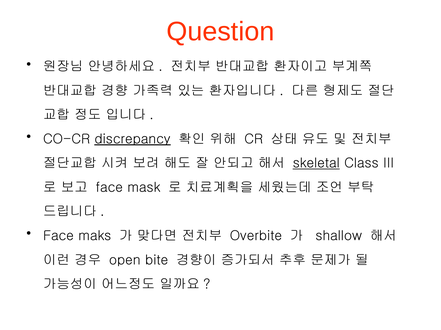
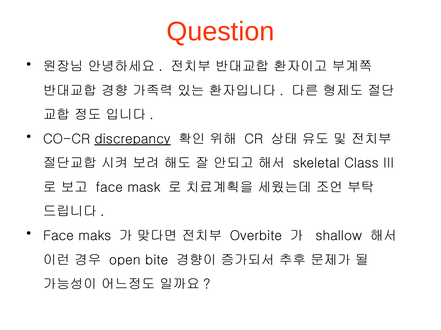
skeletal underline: present -> none (316, 164)
